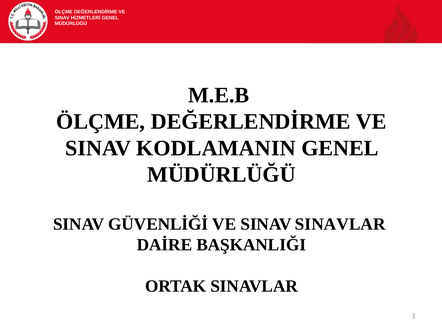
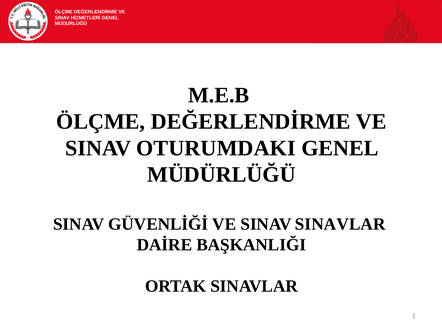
KODLAMANIN: KODLAMANIN -> OTURUMDAKI (216, 148)
